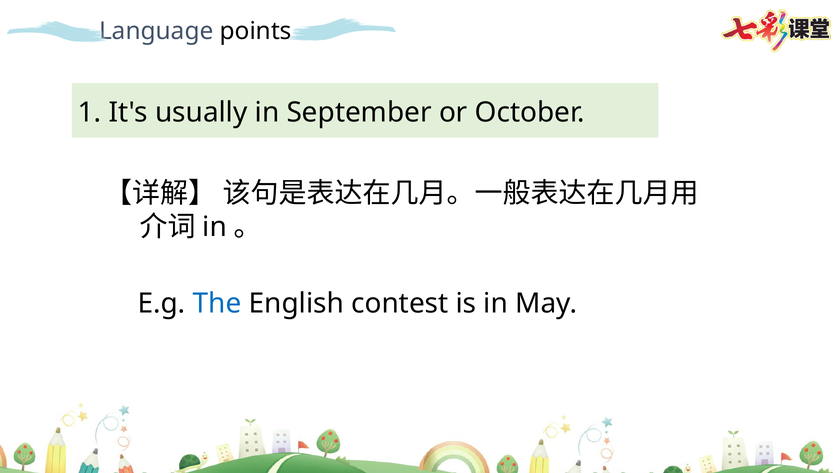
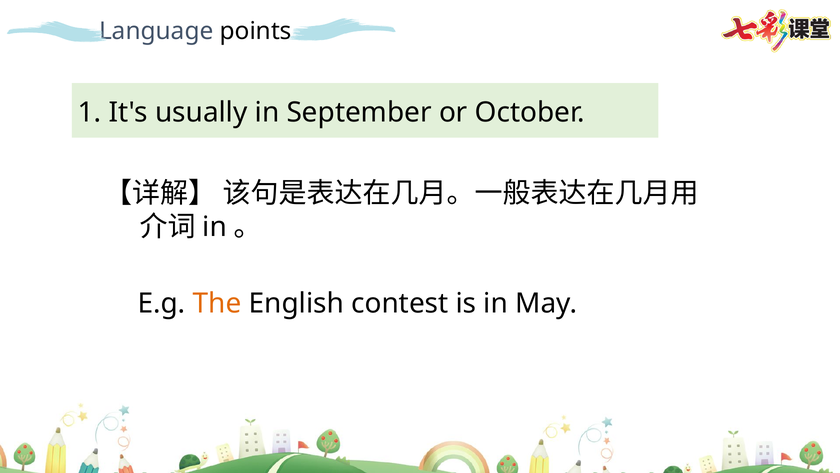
The colour: blue -> orange (217, 303)
